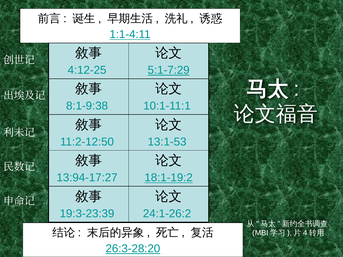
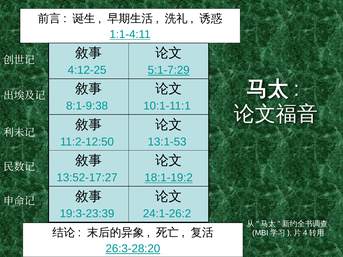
13:94-17:27: 13:94-17:27 -> 13:52-17:27 (87, 178)
